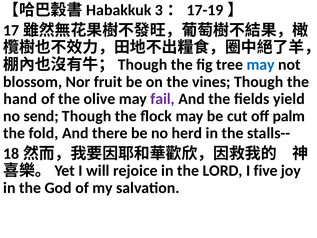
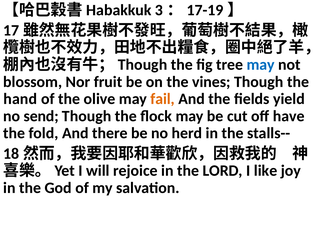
fail colour: purple -> orange (163, 99)
palm: palm -> have (289, 116)
five: five -> like (266, 170)
